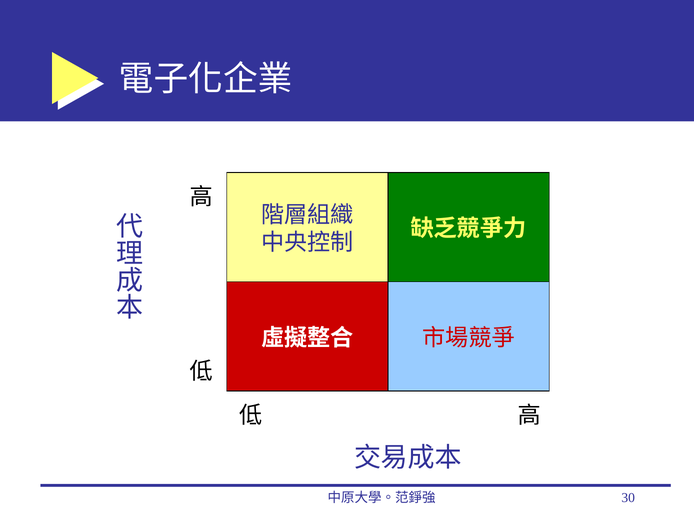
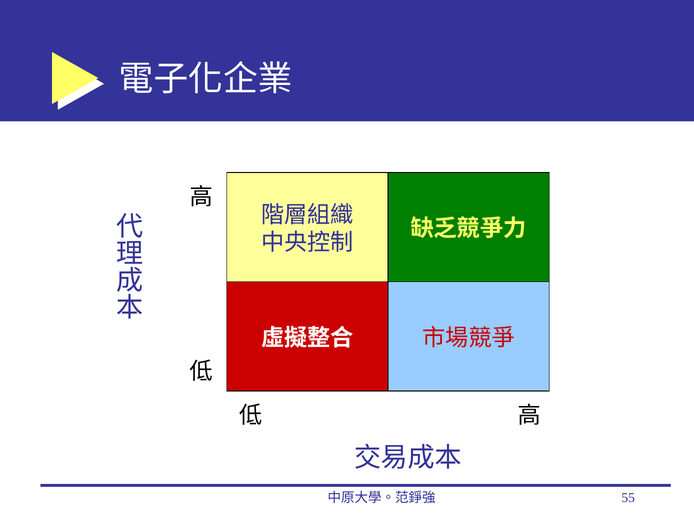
30: 30 -> 55 (628, 498)
